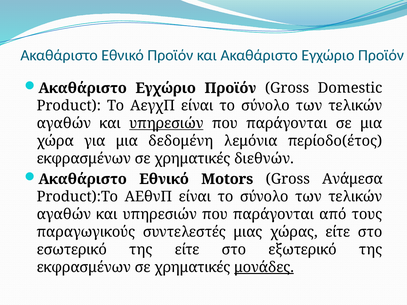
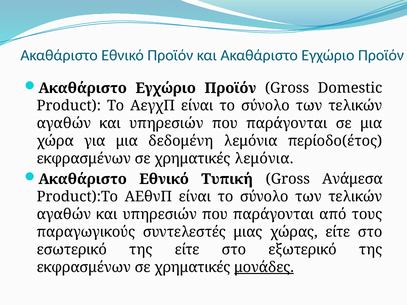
υπηρεσιών underline: present -> none (166, 123)
χρηματικές διεθνών: διεθνών -> λεμόνια (264, 159)
Motors: Motors -> Τυπική (227, 179)
